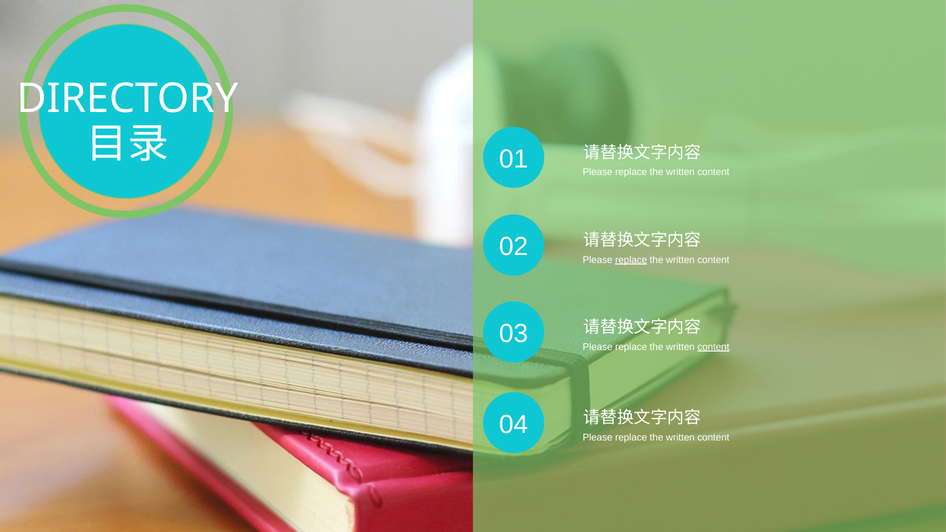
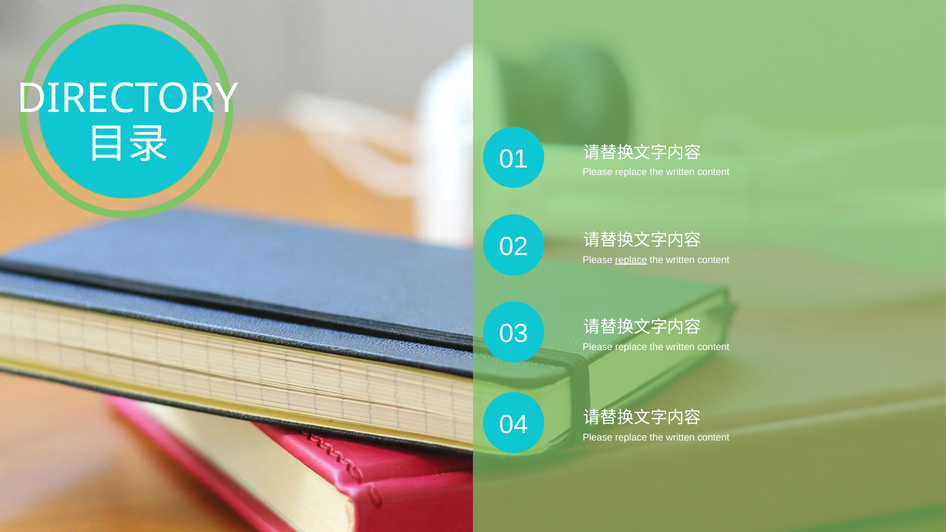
content underline: present -> none (713, 347)
